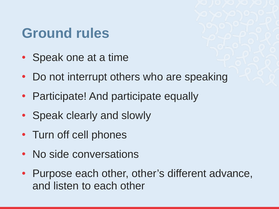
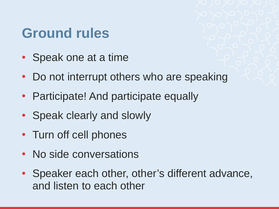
Purpose: Purpose -> Speaker (52, 174)
